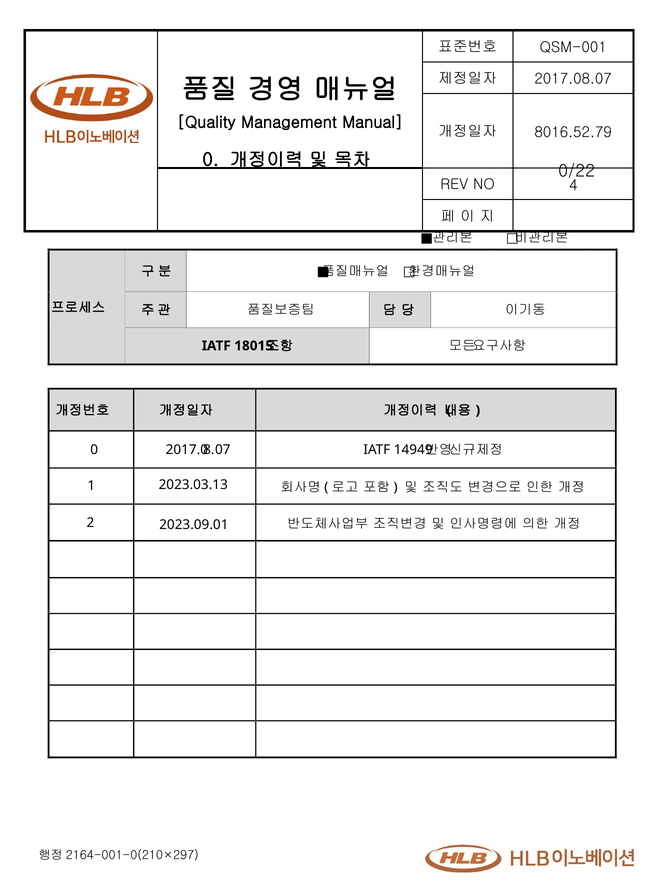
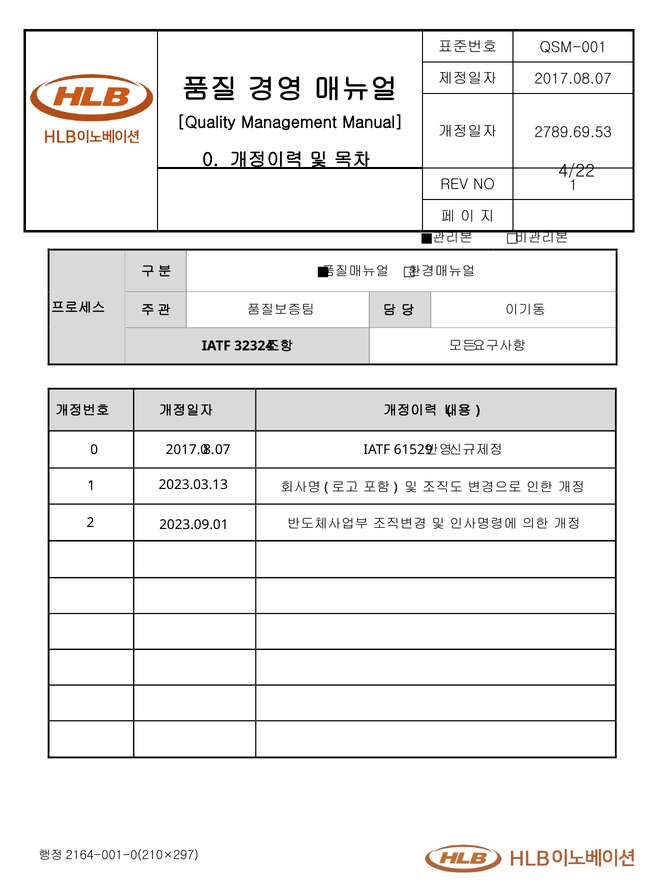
8016.52.79: 8016.52.79 -> 2789.69.53 (573, 132)
0/22: 0/22 -> 4/22 (577, 171)
4: 4 -> 1 (573, 185)
18015: 18015 -> 32324 (254, 346)
14949: 14949 -> 61529 (413, 450)
